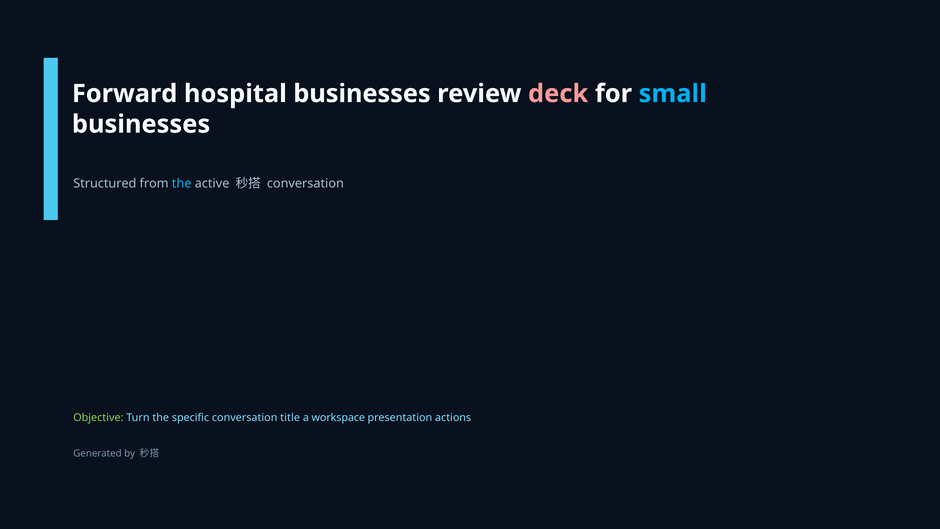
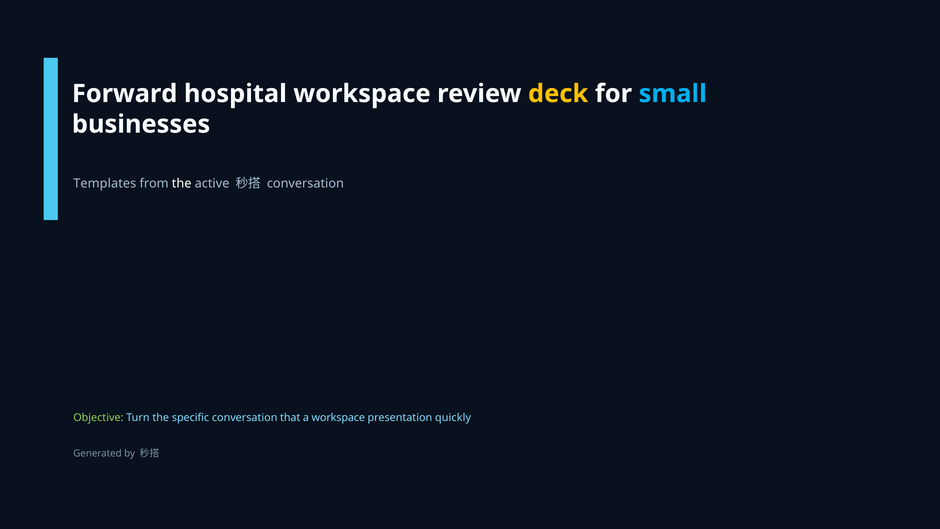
hospital businesses: businesses -> workspace (362, 94)
deck colour: pink -> yellow (558, 94)
Structured: Structured -> Templates (105, 183)
the colour: light blue -> white (182, 183)
title: title -> that (290, 417)
actions: actions -> quickly (453, 417)
